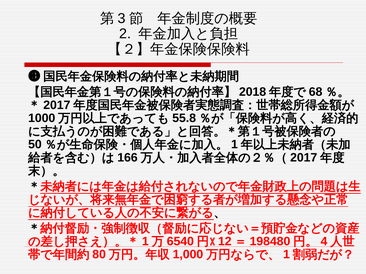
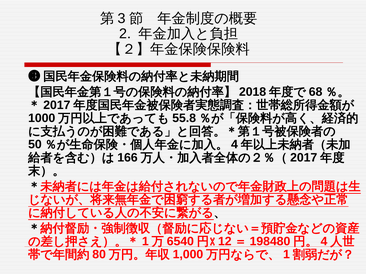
1: 1 -> 4 (234, 145)
